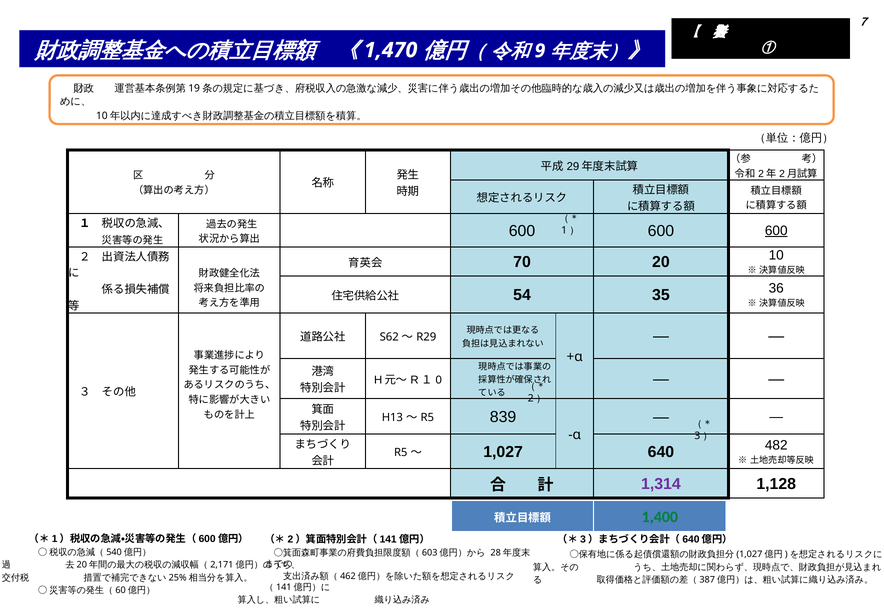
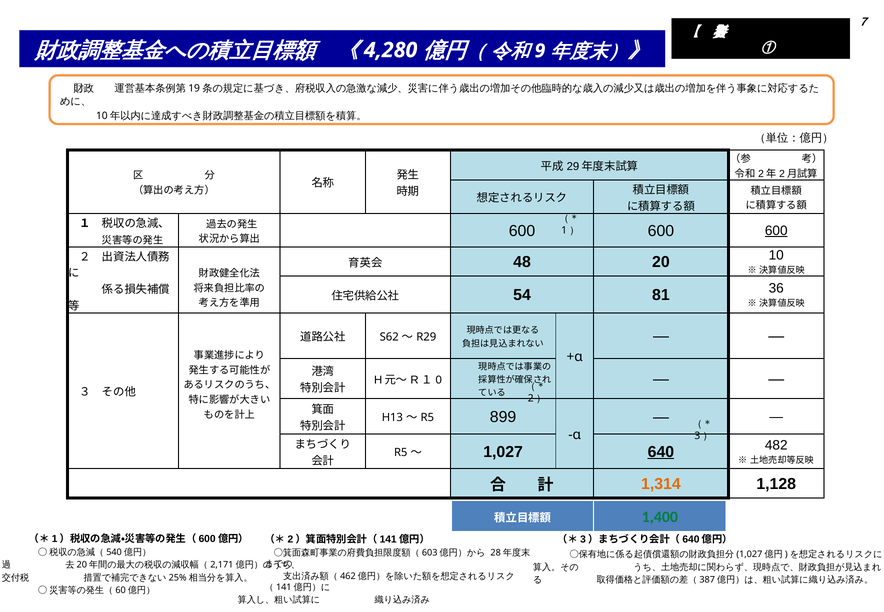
1,470: 1,470 -> 4,280 (391, 50)
70: 70 -> 48 (522, 262)
35: 35 -> 81 (661, 295)
839: 839 -> 899 (503, 417)
640 underline: none -> present (661, 452)
1,314 colour: purple -> orange (661, 484)
